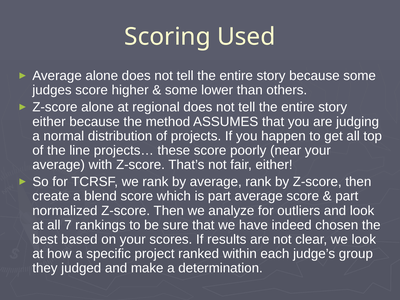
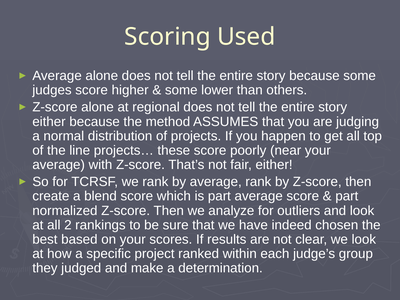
7: 7 -> 2 (68, 225)
